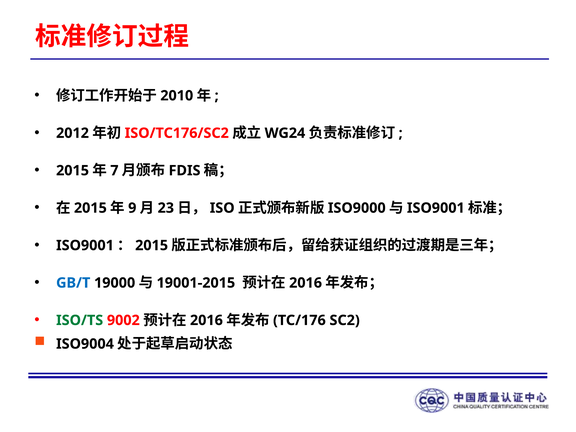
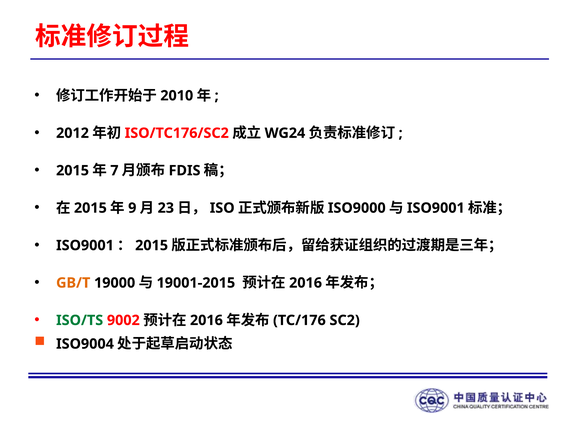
GB/T colour: blue -> orange (73, 283)
